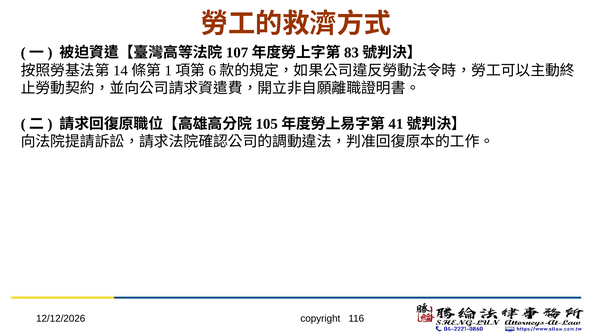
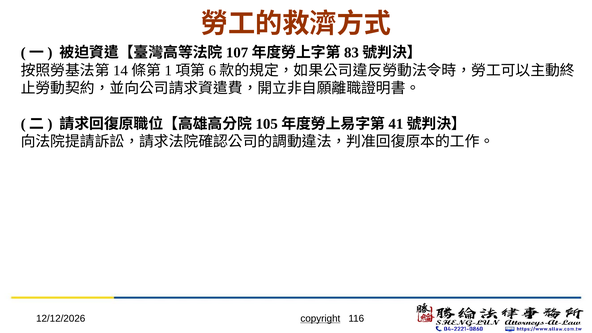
copyright underline: none -> present (320, 319)
